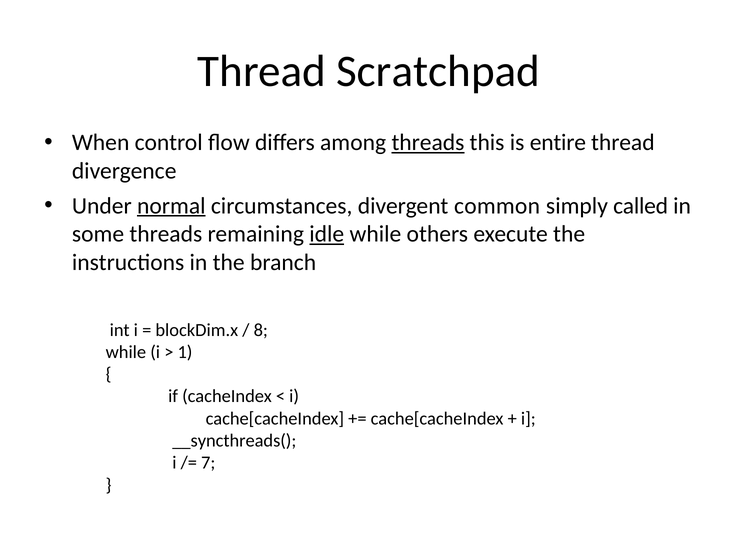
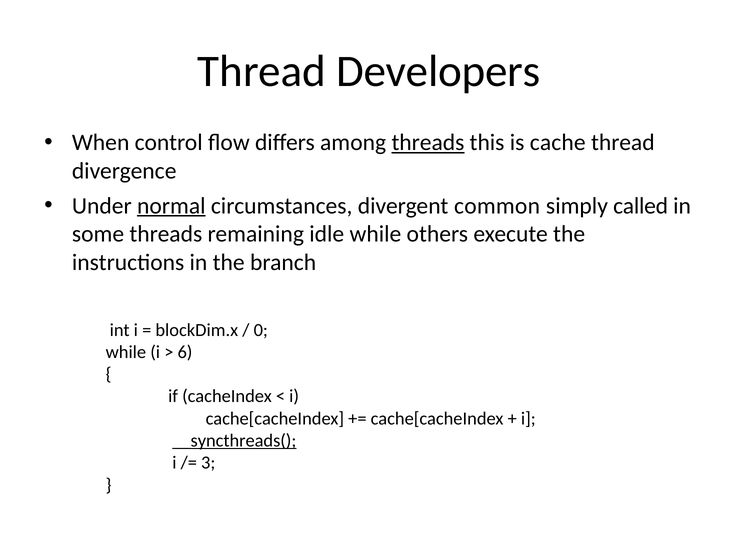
Scratchpad: Scratchpad -> Developers (438, 71)
entire: entire -> cache (558, 142)
idle underline: present -> none (327, 234)
8: 8 -> 0 (261, 330)
1: 1 -> 6 (185, 352)
__syncthreads( underline: none -> present (234, 440)
7: 7 -> 3 (208, 462)
